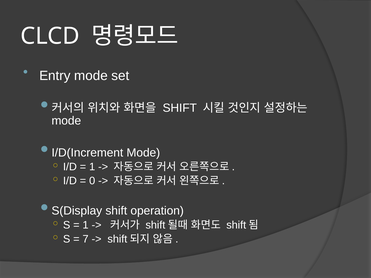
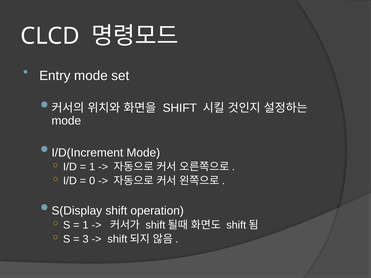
7: 7 -> 3 (86, 239)
